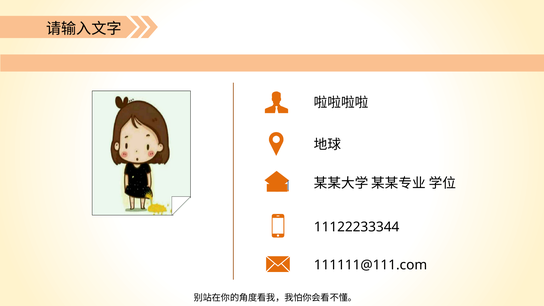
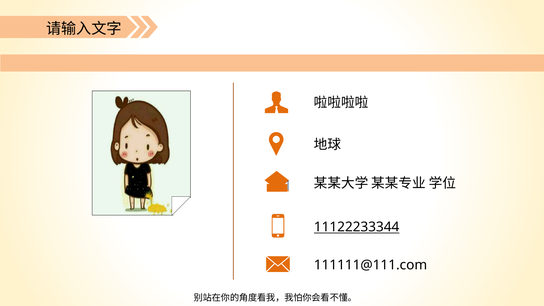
11122233344 underline: none -> present (357, 227)
